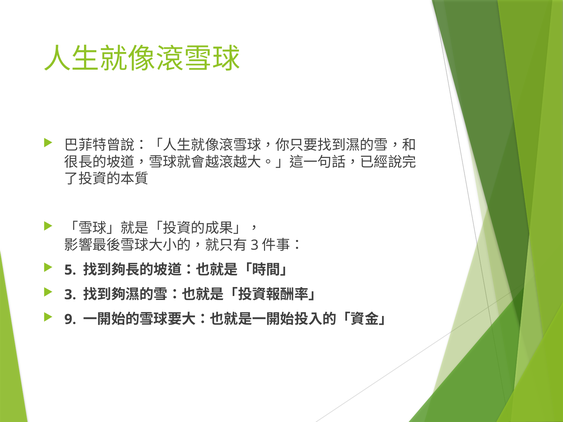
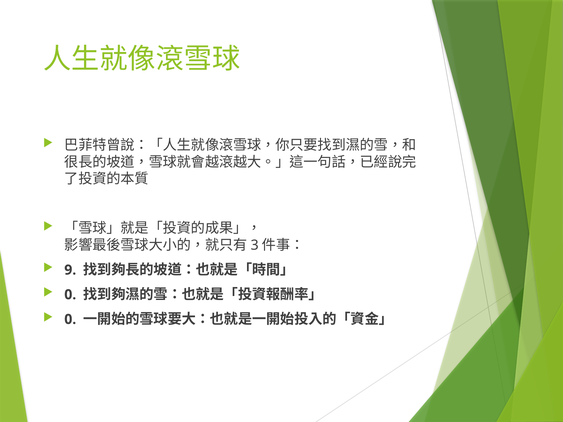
5: 5 -> 9 (70, 270)
3: 3 -> 0 (70, 295)
9: 9 -> 0 (70, 320)
